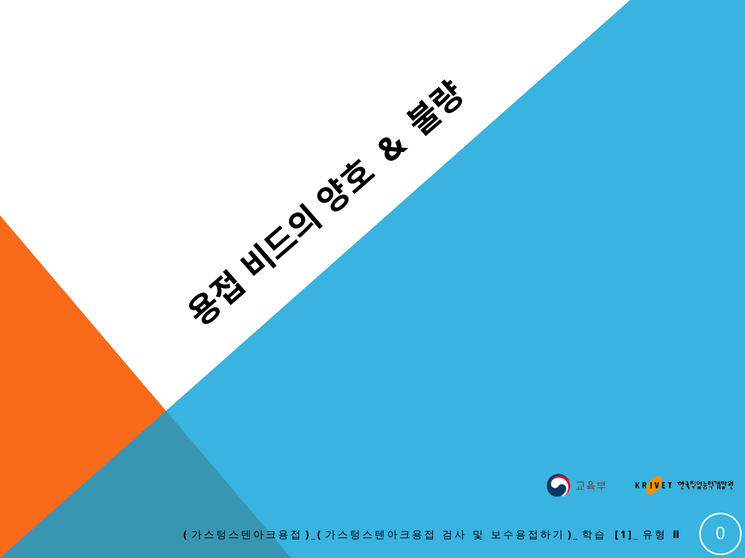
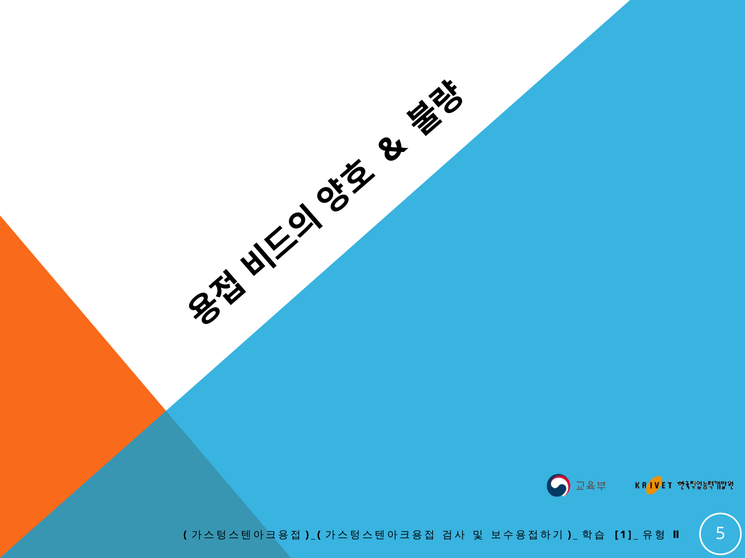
0: 0 -> 5 (720, 534)
